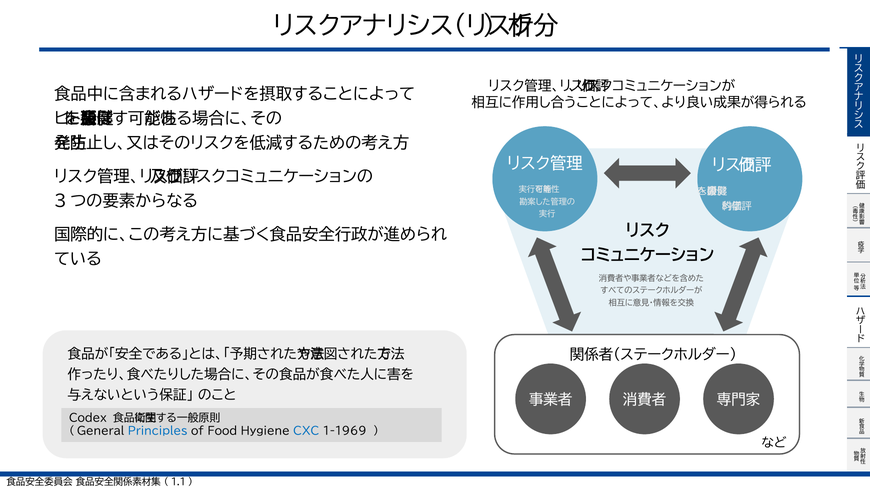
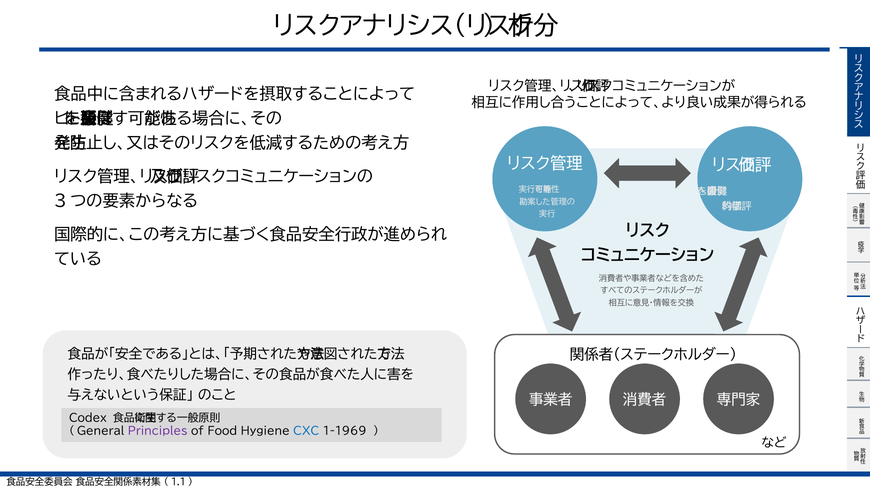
Principles colour: blue -> purple (158, 430)
